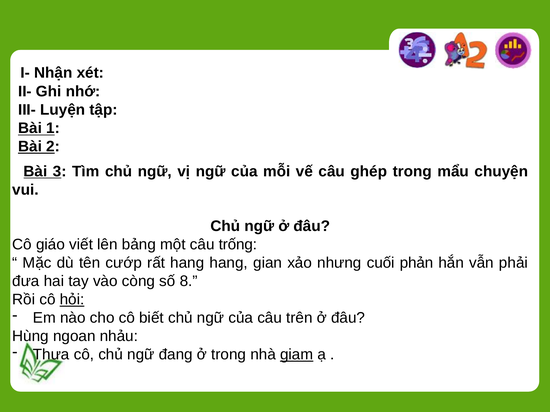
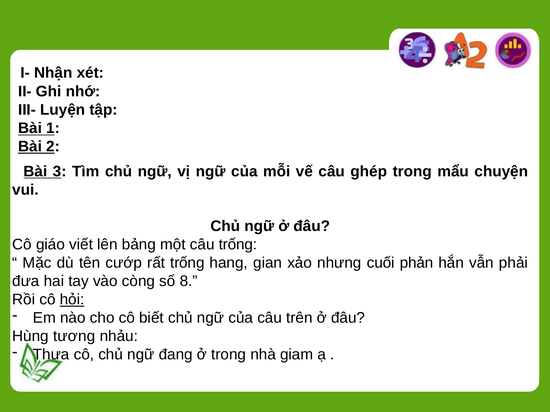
rất hang: hang -> trống (187, 263)
ngoan: ngoan -> tương (74, 337)
giam underline: present -> none (297, 355)
